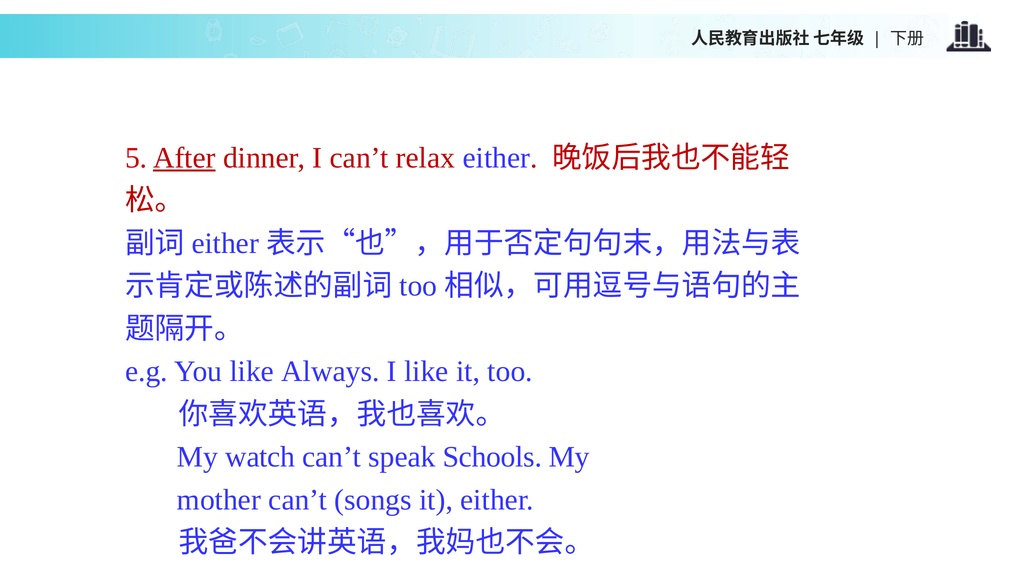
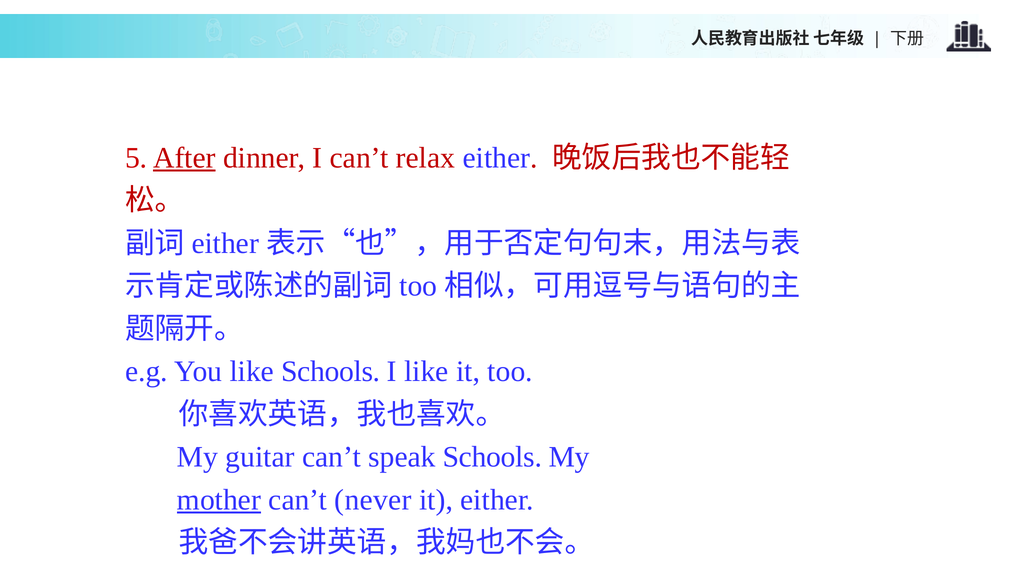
like Always: Always -> Schools (331, 371)
watch: watch -> guitar (260, 457)
mother underline: none -> present (219, 500)
songs: songs -> never (373, 500)
